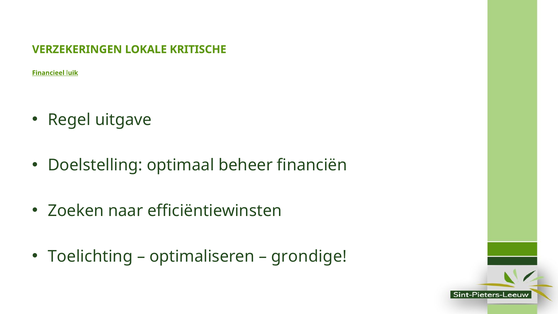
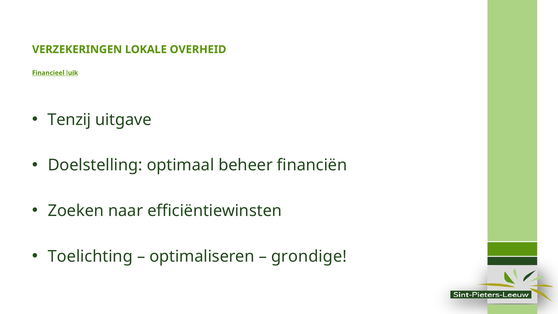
KRITISCHE: KRITISCHE -> OVERHEID (198, 49)
Regel: Regel -> Tenzij (69, 120)
